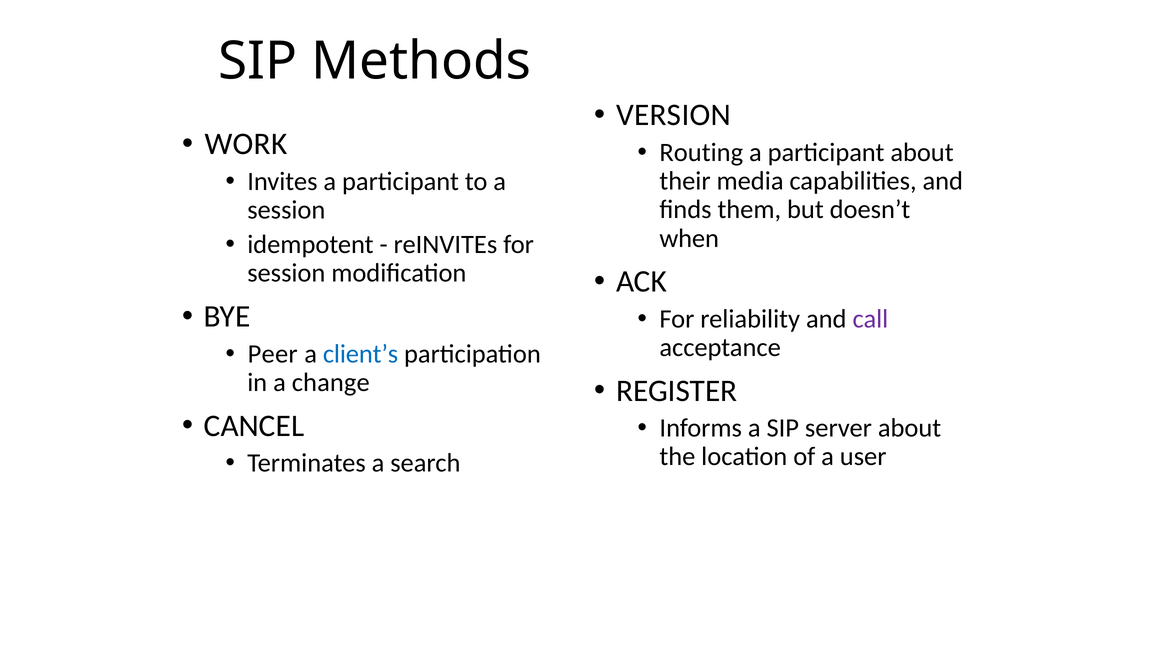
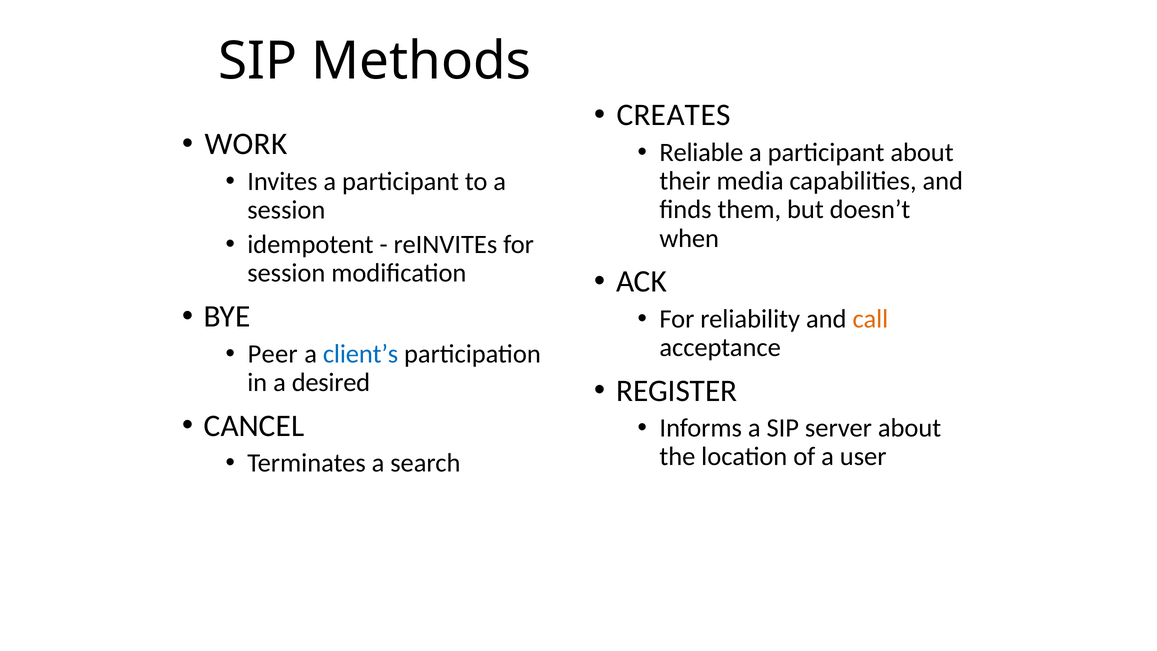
VERSION: VERSION -> CREATES (674, 115)
Routing: Routing -> Reliable (701, 152)
call colour: purple -> orange (870, 319)
change: change -> desired (331, 382)
